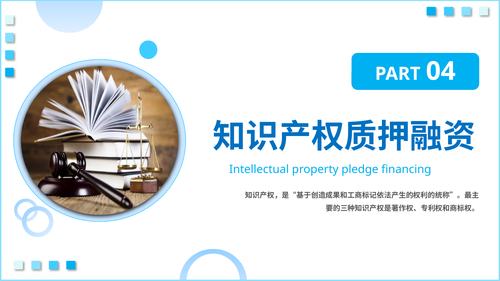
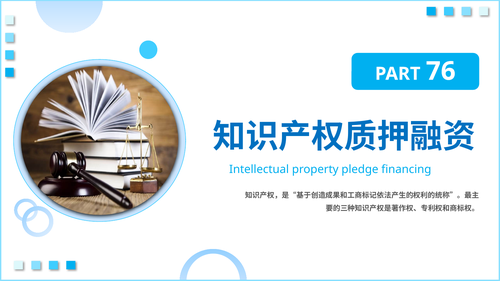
04: 04 -> 76 (441, 71)
